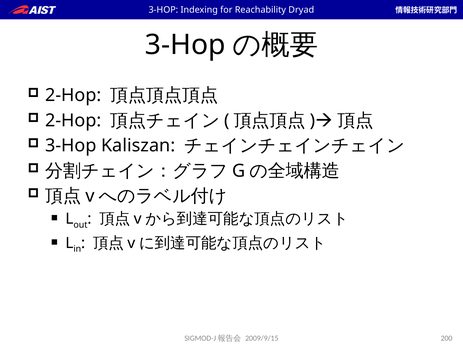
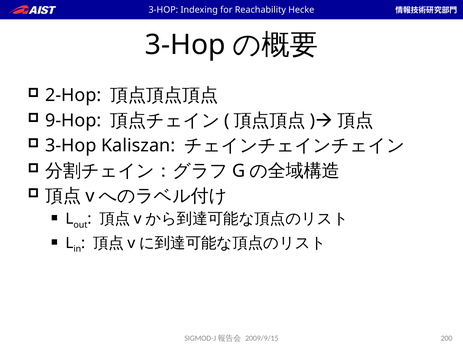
Dryad: Dryad -> Hecke (301, 10)
2-Hop: 2-Hop -> 9-Hop (73, 121)
